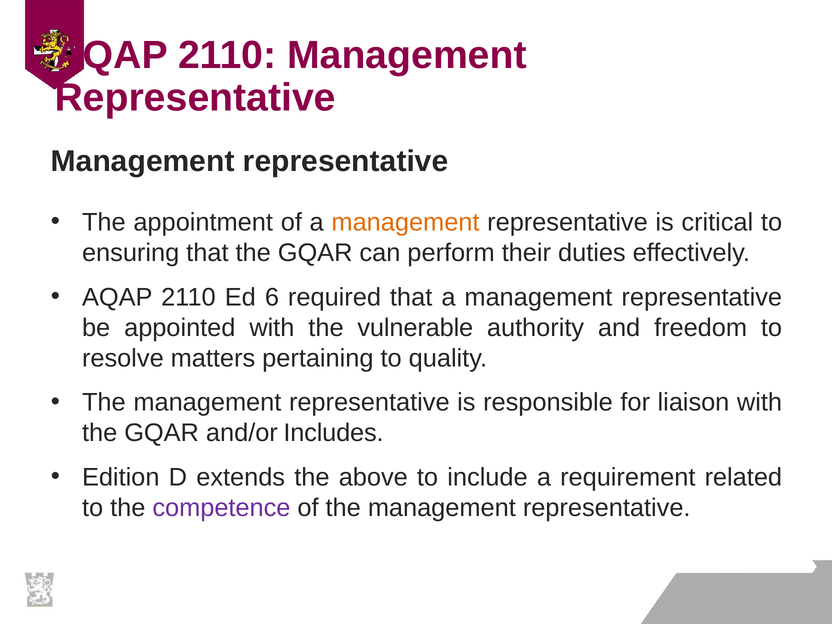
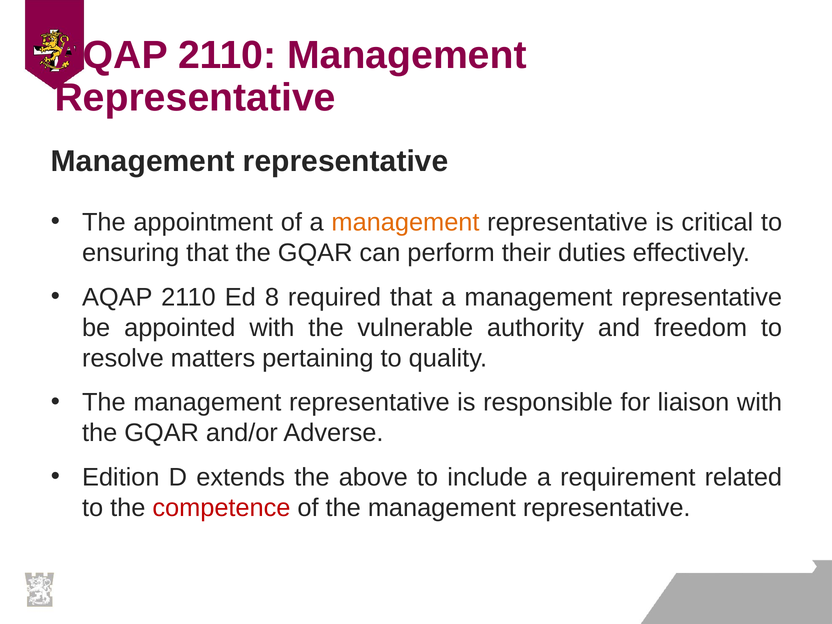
6: 6 -> 8 (272, 297)
Includes: Includes -> Adverse (333, 433)
competence colour: purple -> red (221, 508)
